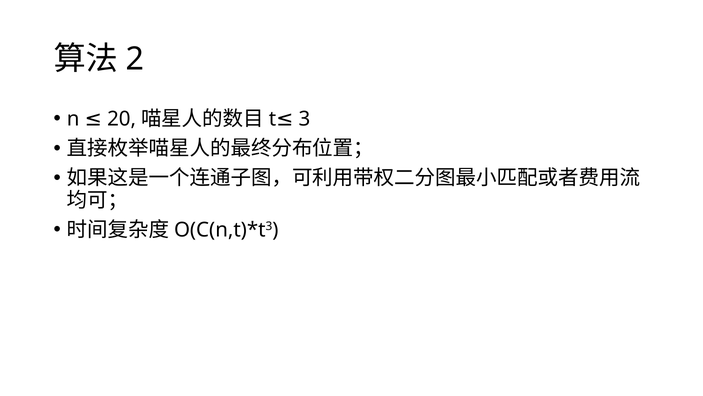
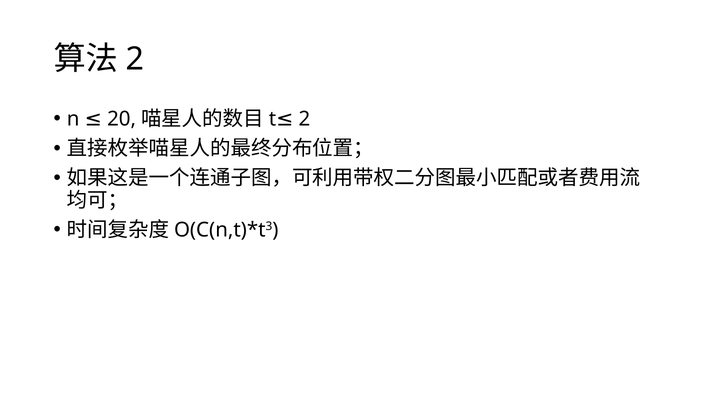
3: 3 -> 2 (304, 119)
